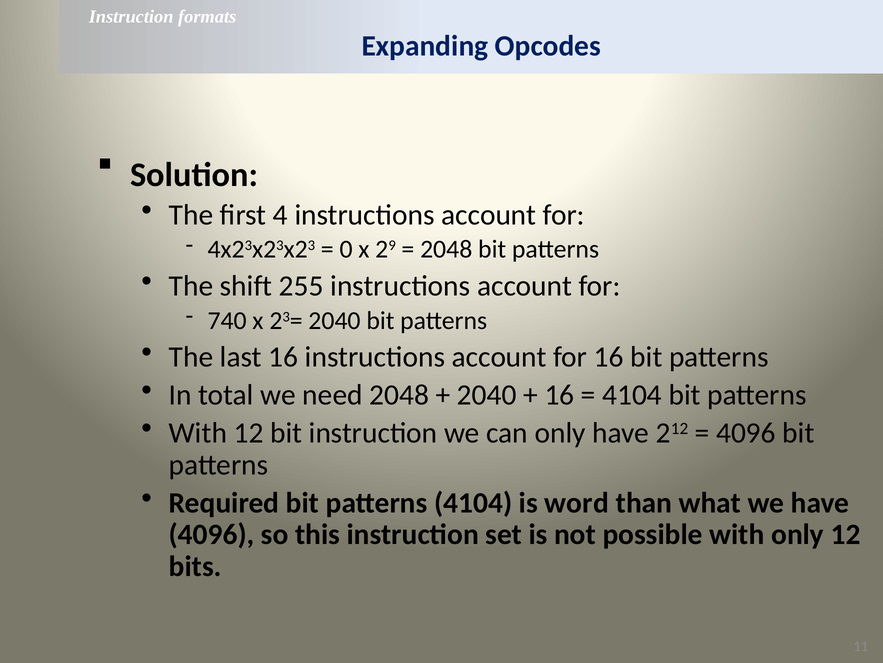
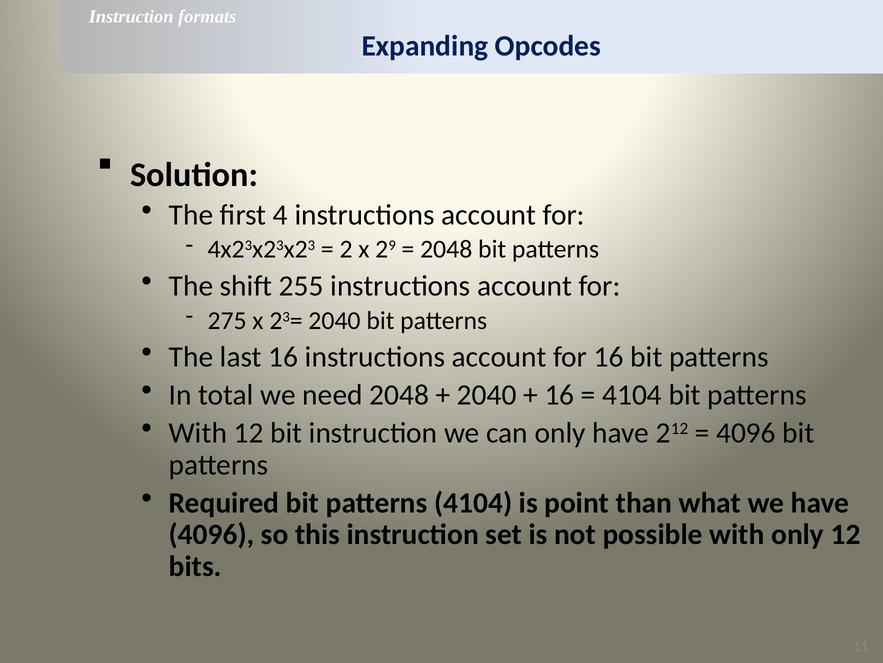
0: 0 -> 2 (346, 249)
740: 740 -> 275 (227, 320)
word: word -> point (577, 502)
